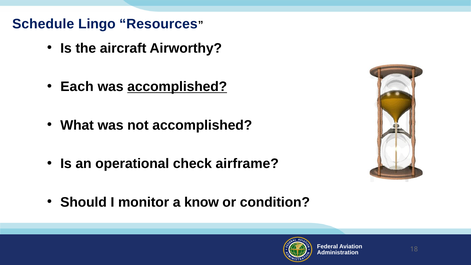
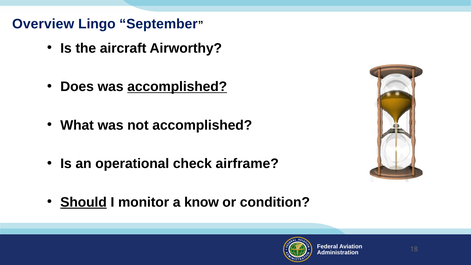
Schedule: Schedule -> Overview (43, 24)
Resources: Resources -> September (159, 24)
Each: Each -> Does (77, 87)
Should underline: none -> present (84, 202)
